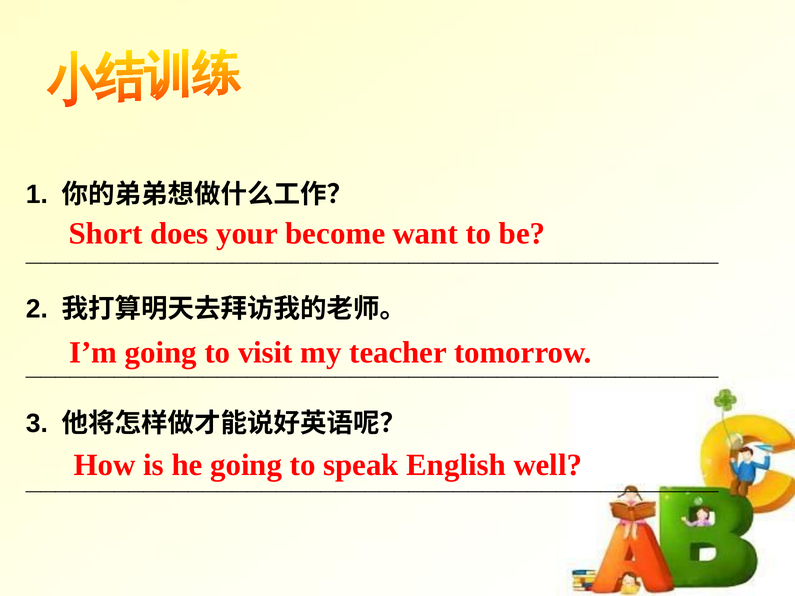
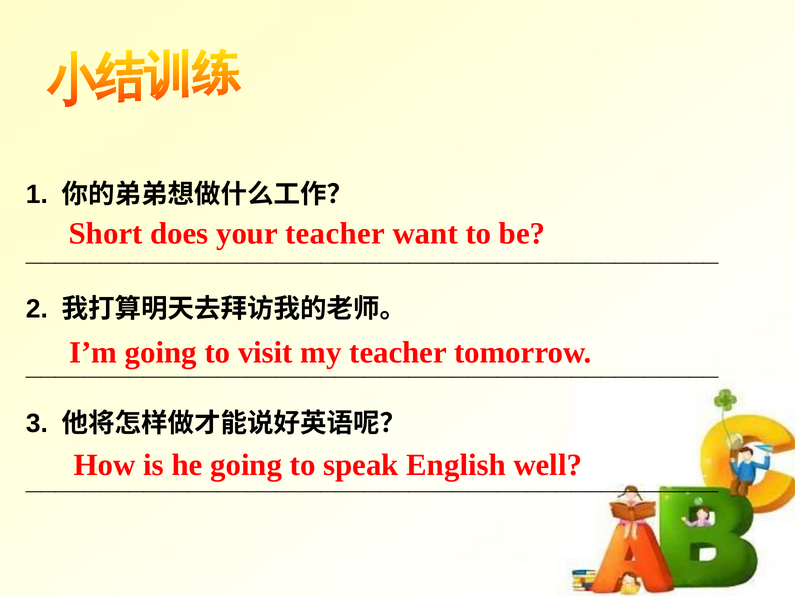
your become: become -> teacher (335, 234)
